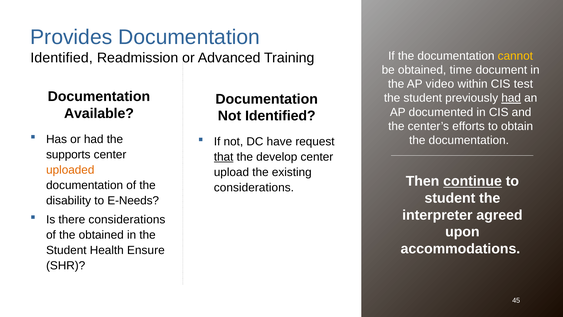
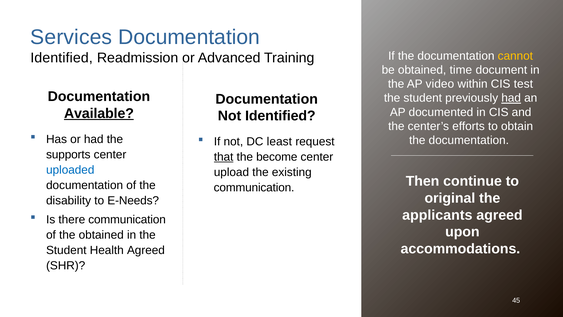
Provides: Provides -> Services (71, 37)
Available underline: none -> present (99, 113)
have: have -> least (279, 142)
develop: develop -> become (277, 157)
uploaded colour: orange -> blue (70, 170)
considerations: considerations -> communication (254, 188)
continue underline: present -> none (473, 181)
student: student -> original (450, 198)
interpreter: interpreter -> applicants (437, 215)
there considerations: considerations -> communication (127, 219)
Health Ensure: Ensure -> Agreed (146, 250)
